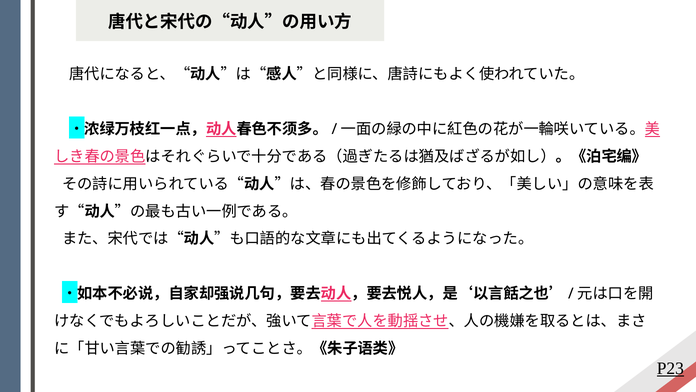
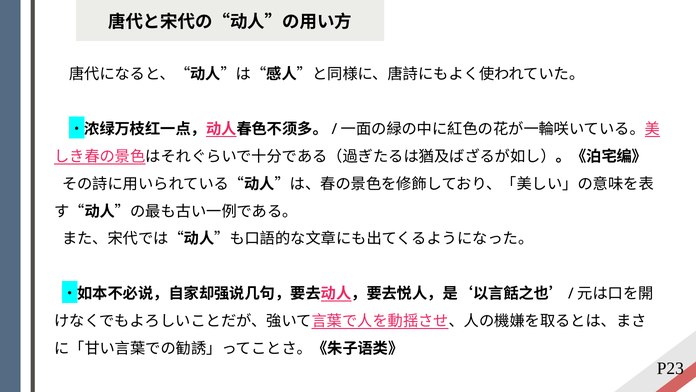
P23 underline: present -> none (670, 368)
